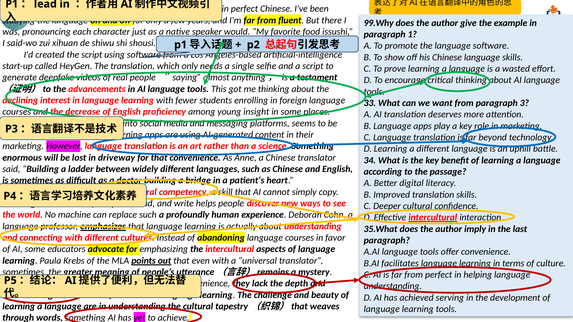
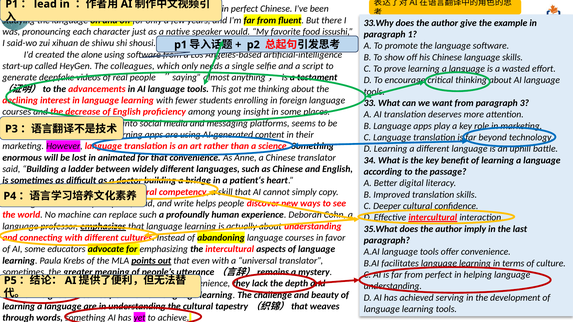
99.Why: 99.Why -> 33.Why (379, 23)
the script: script -> alone (92, 55)
The translation: translation -> colleagues (133, 66)
driveway: driveway -> animated (117, 158)
